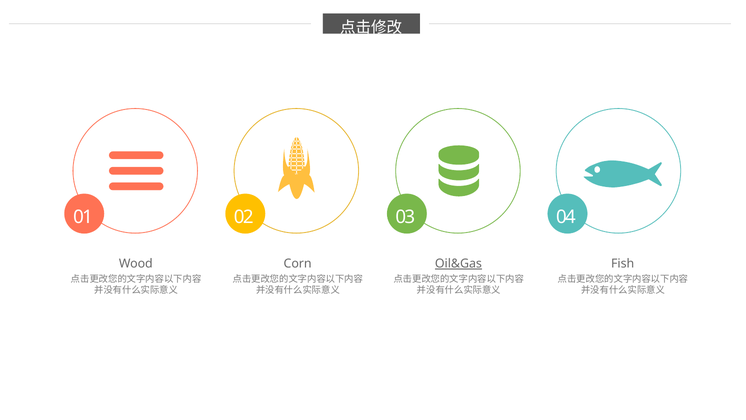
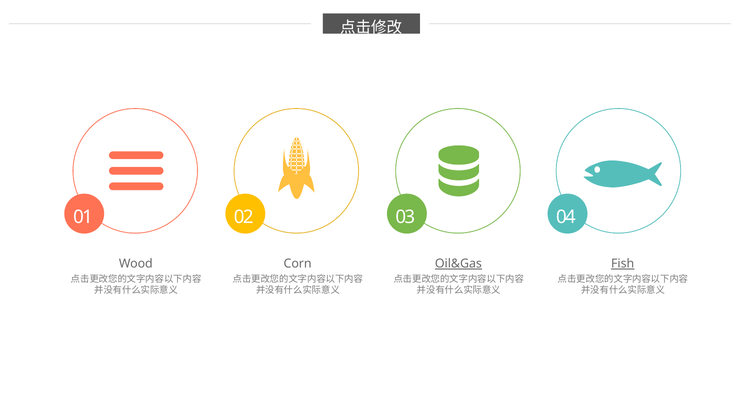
Fish underline: none -> present (623, 263)
